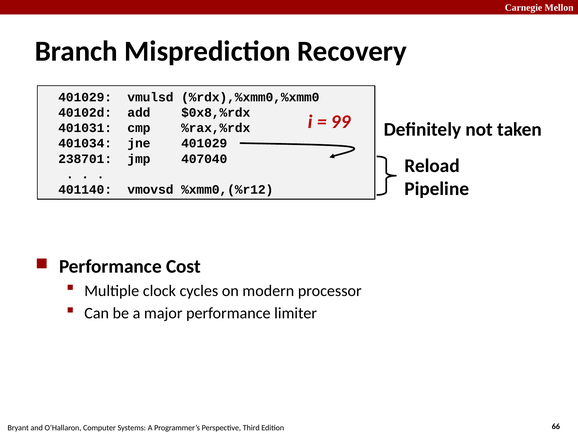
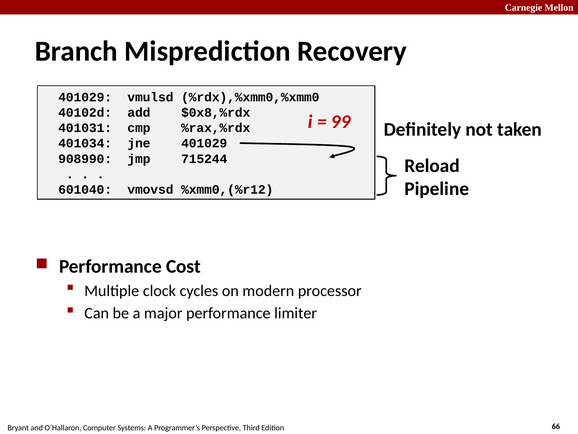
238701: 238701 -> 908990 (85, 159)
407040: 407040 -> 715244 (204, 159)
401140: 401140 -> 601040 (85, 189)
